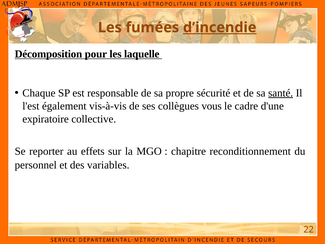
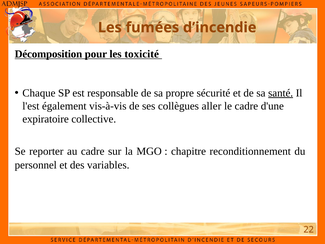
d’incendie underline: present -> none (220, 27)
laquelle: laquelle -> toxicité (142, 54)
vous: vous -> aller (211, 106)
au effets: effets -> cadre (93, 151)
